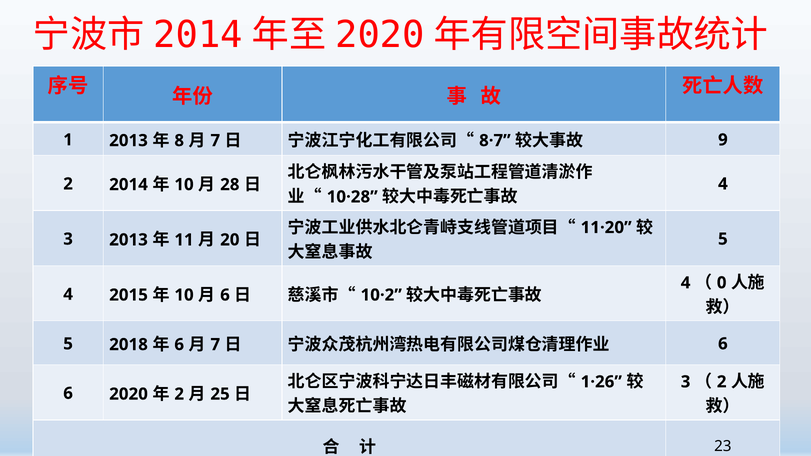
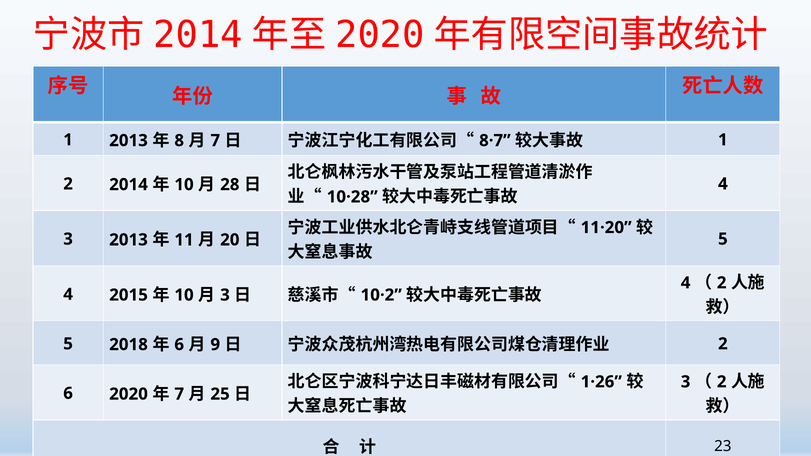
9: 9 -> 1 (723, 140)
0: 0 -> 2 (722, 283)
6: 6 -> 3 (225, 295)
7: 7 -> 9 (215, 345)
6: 6 -> 2 (723, 344)
2: 2 -> 7 (179, 394)
